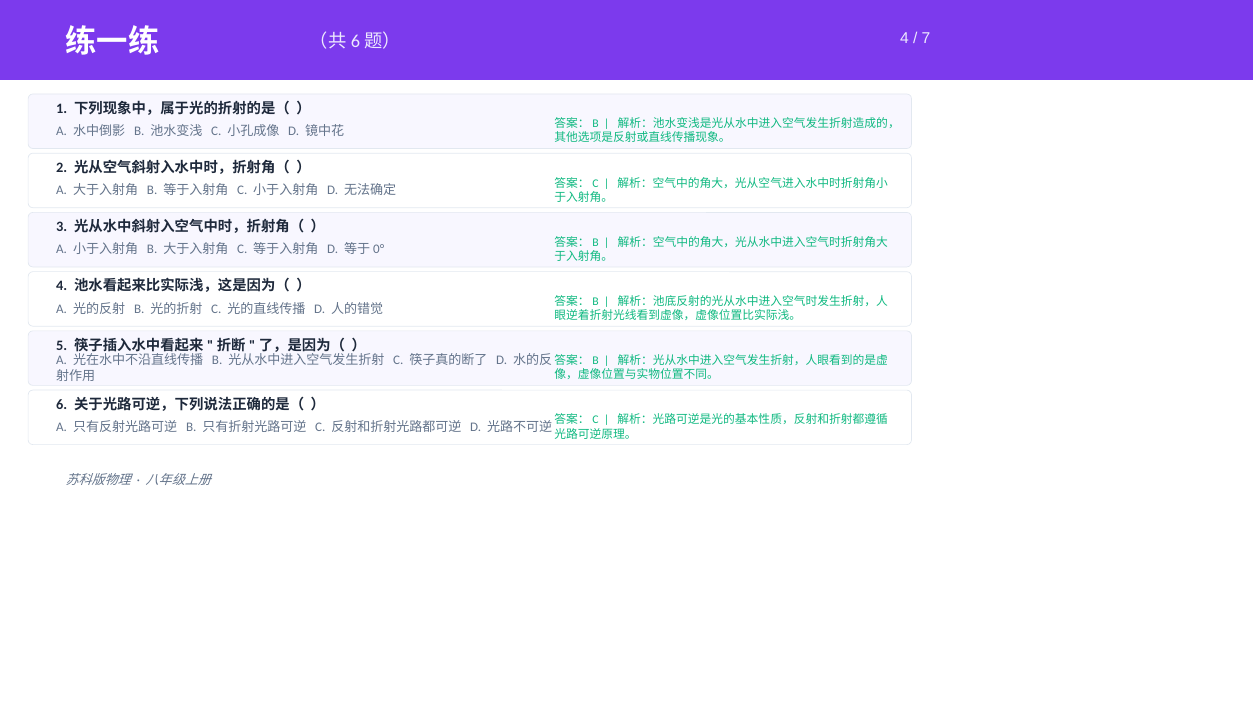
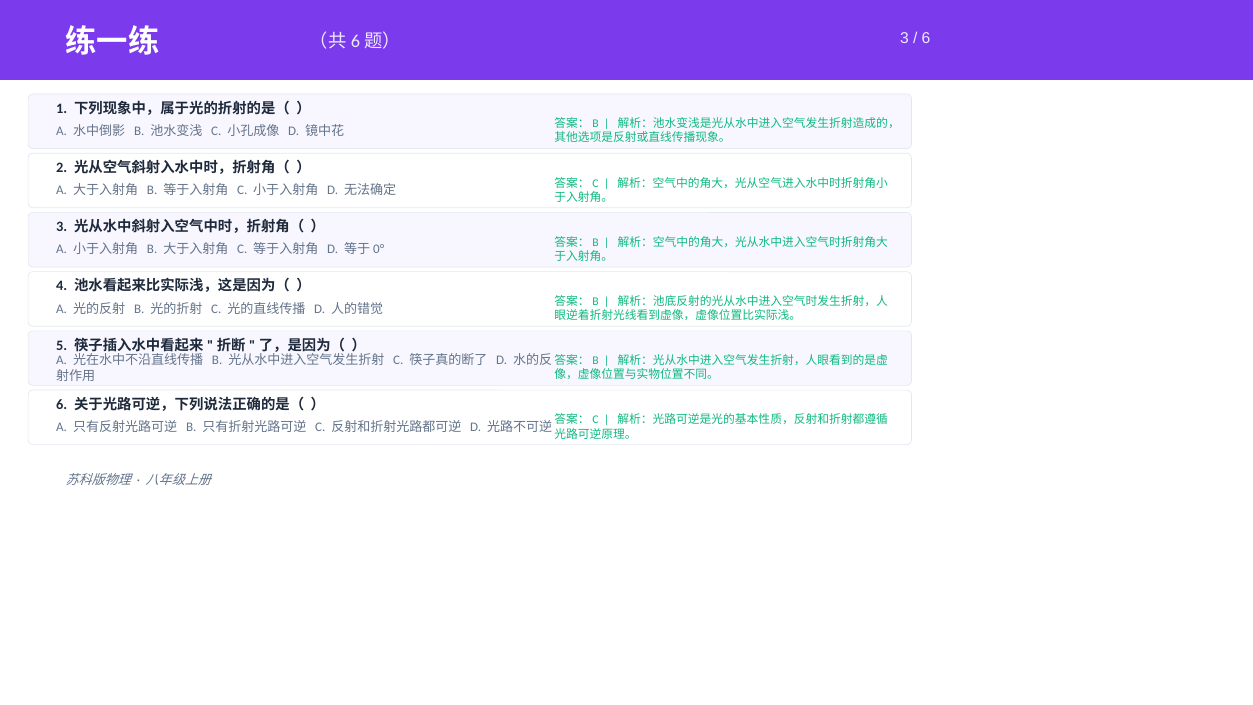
4: 4 -> 3 (904, 39)
7: 7 -> 6 (926, 39)
